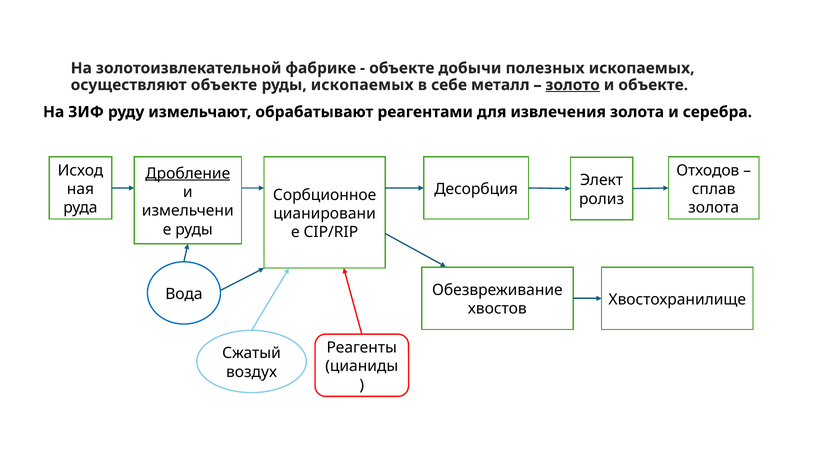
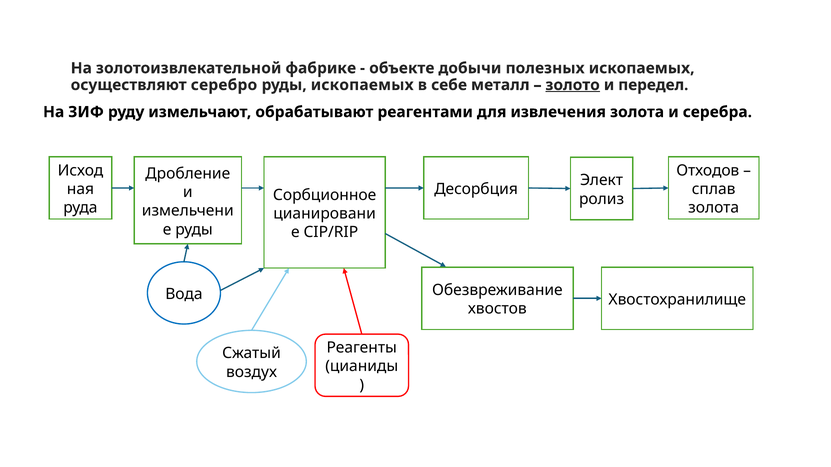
осуществляют объекте: объекте -> серебро (224, 85)
и объекте: объекте -> передел (653, 85)
Дробление underline: present -> none (188, 174)
